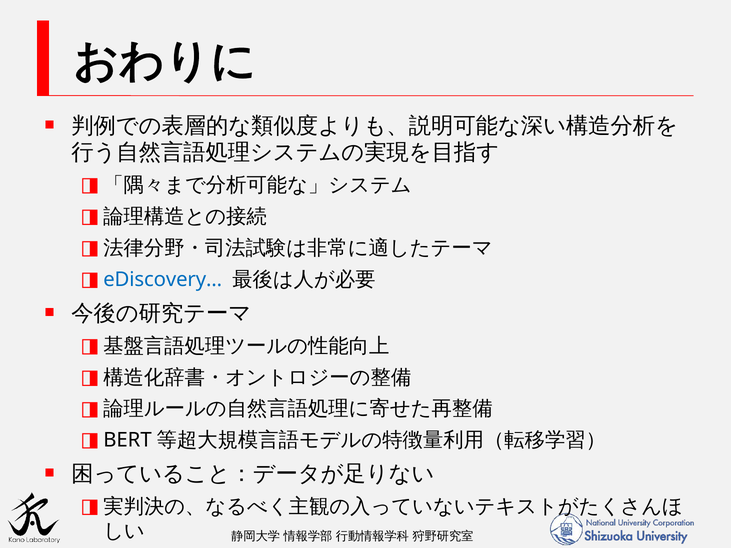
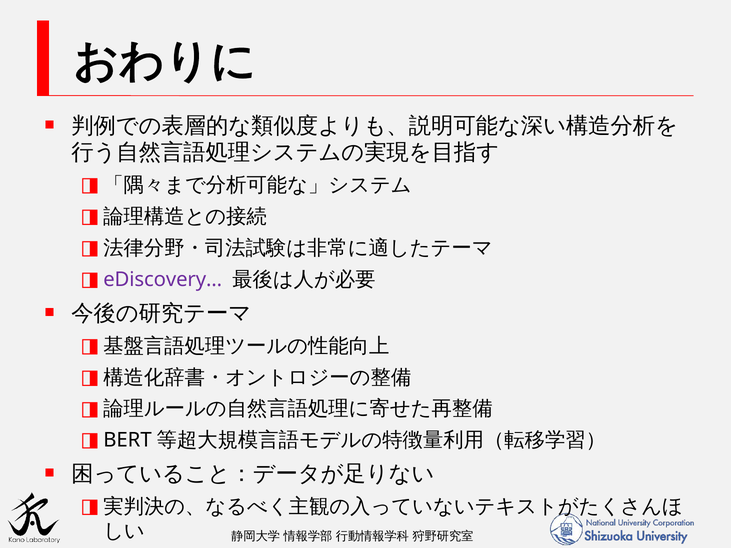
eDiscovery… colour: blue -> purple (163, 280)
